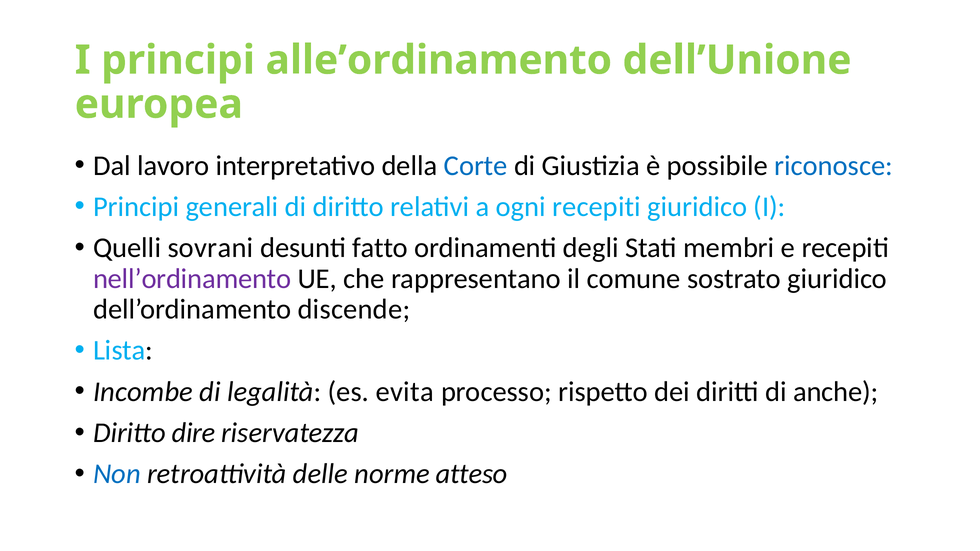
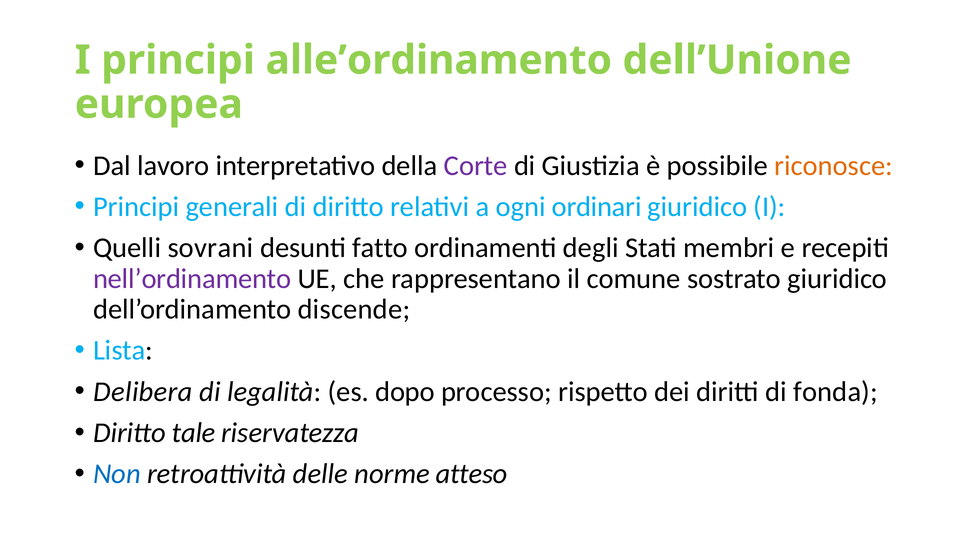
Corte colour: blue -> purple (476, 166)
riconosce colour: blue -> orange (834, 166)
ogni recepiti: recepiti -> ordinari (597, 207)
Incombe: Incombe -> Delibera (143, 392)
evita: evita -> dopo (405, 392)
anche: anche -> fonda (836, 392)
dire: dire -> tale (194, 433)
